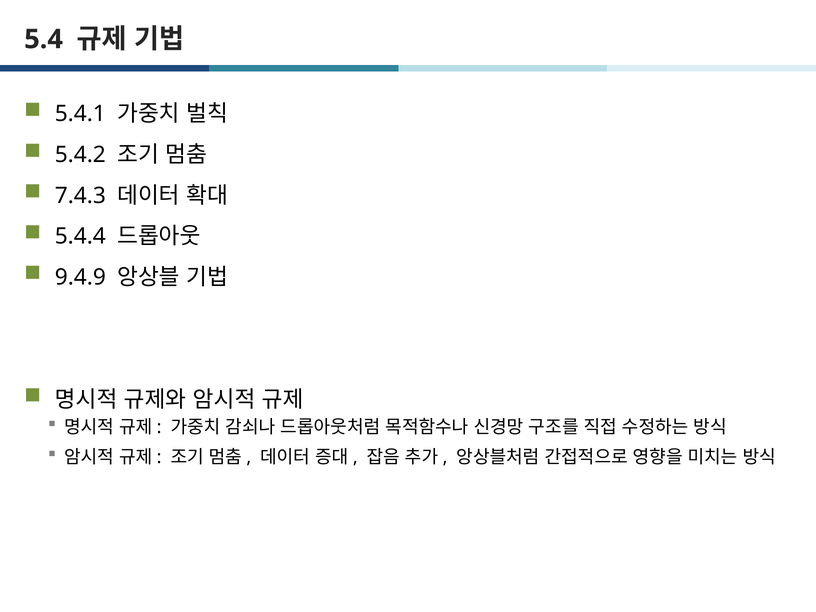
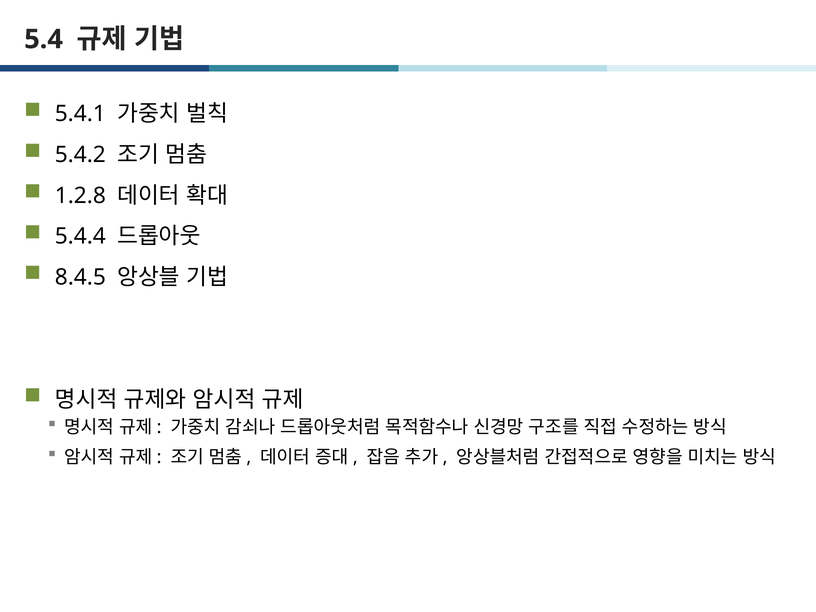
7.4.3: 7.4.3 -> 1.2.8 (80, 196)
9.4.9: 9.4.9 -> 8.4.5 (80, 277)
